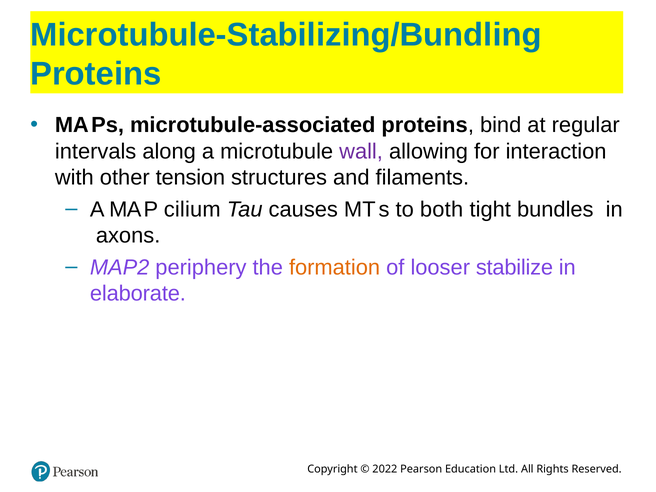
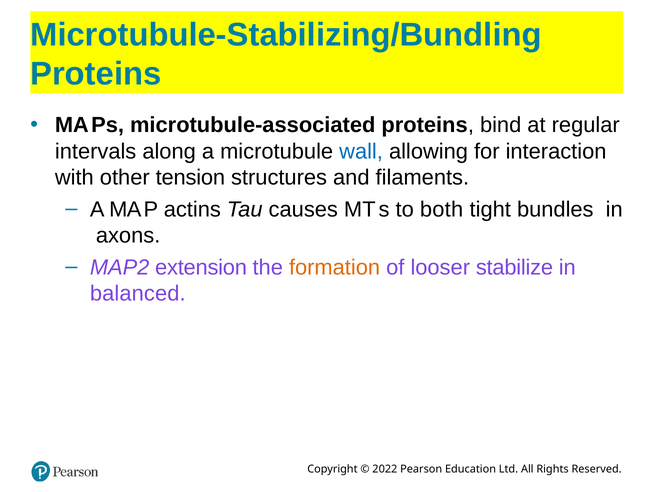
wall colour: purple -> blue (361, 151)
cilium: cilium -> actins (192, 209)
periphery: periphery -> extension (201, 267)
elaborate: elaborate -> balanced (138, 294)
